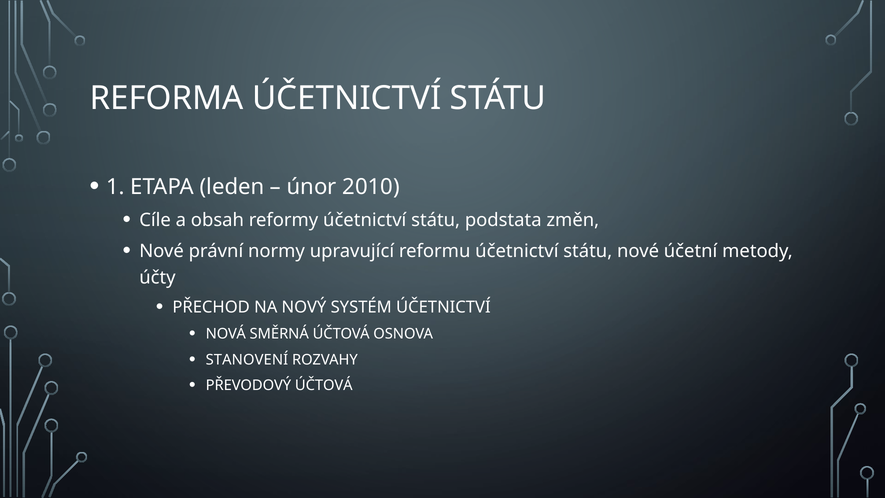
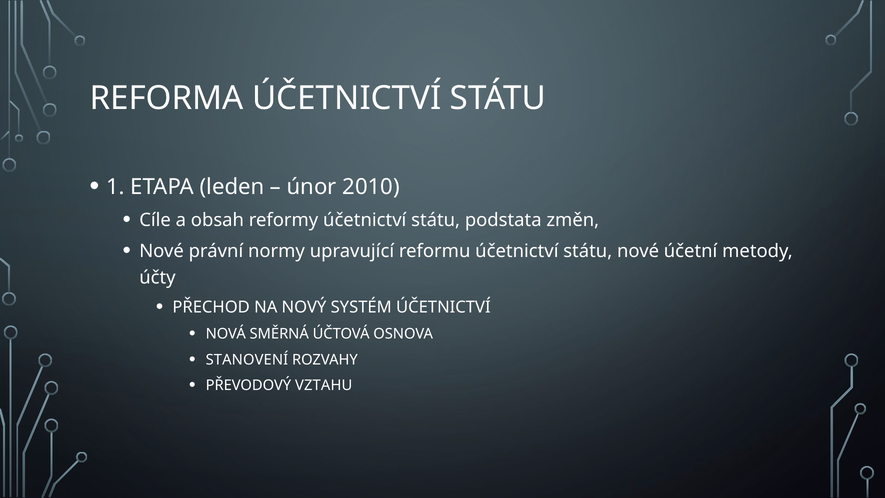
PŘEVODOVÝ ÚČTOVÁ: ÚČTOVÁ -> VZTAHU (324, 385)
